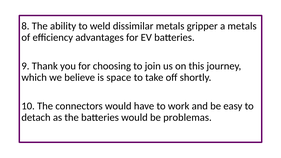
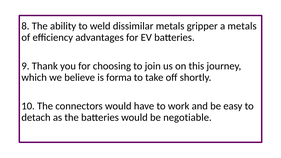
space: space -> forma (119, 77)
problemas: problemas -> negotiable (187, 117)
